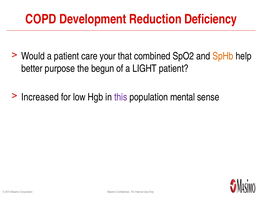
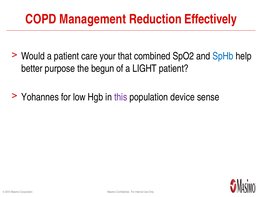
Development: Development -> Management (93, 19)
Deficiency: Deficiency -> Effectively (211, 19)
SpHb colour: orange -> blue (223, 56)
Increased: Increased -> Yohannes (40, 97)
mental: mental -> device (183, 97)
